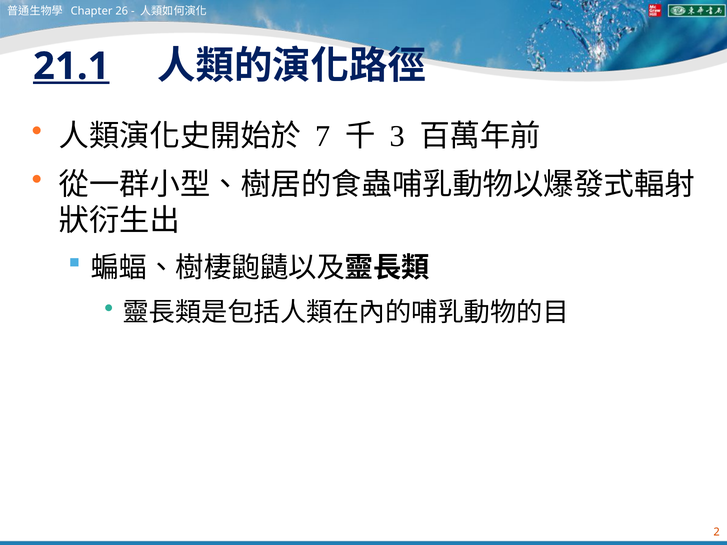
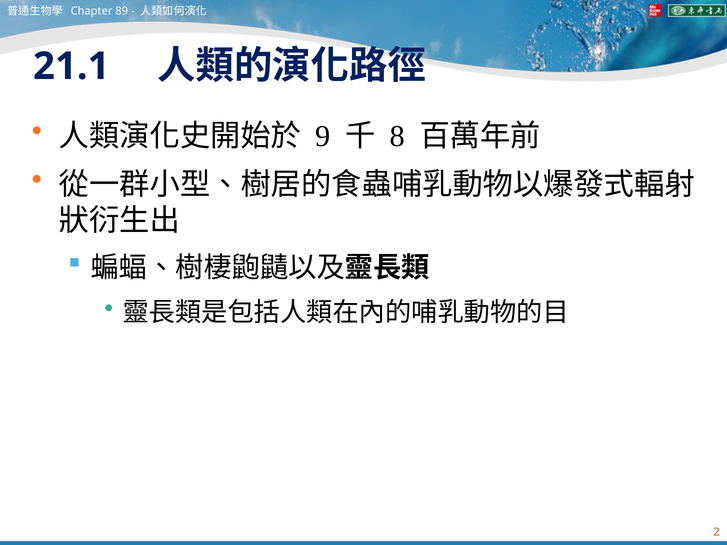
26: 26 -> 89 (122, 11)
21.1 underline: present -> none (71, 66)
7: 7 -> 9 (323, 136)
3: 3 -> 8 (397, 136)
